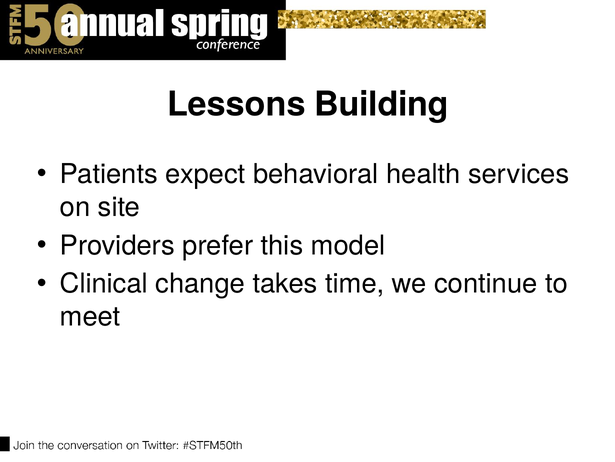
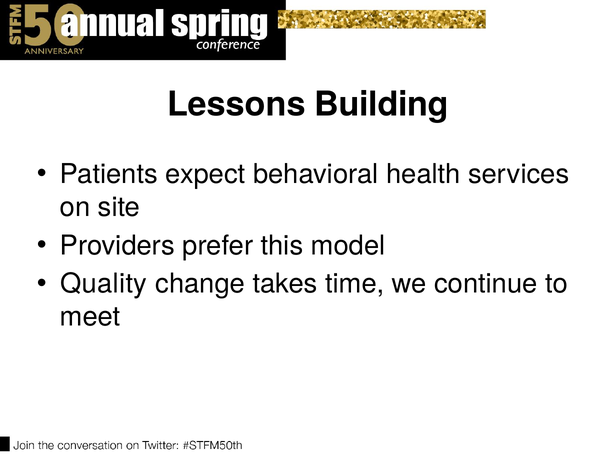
Clinical: Clinical -> Quality (104, 283)
